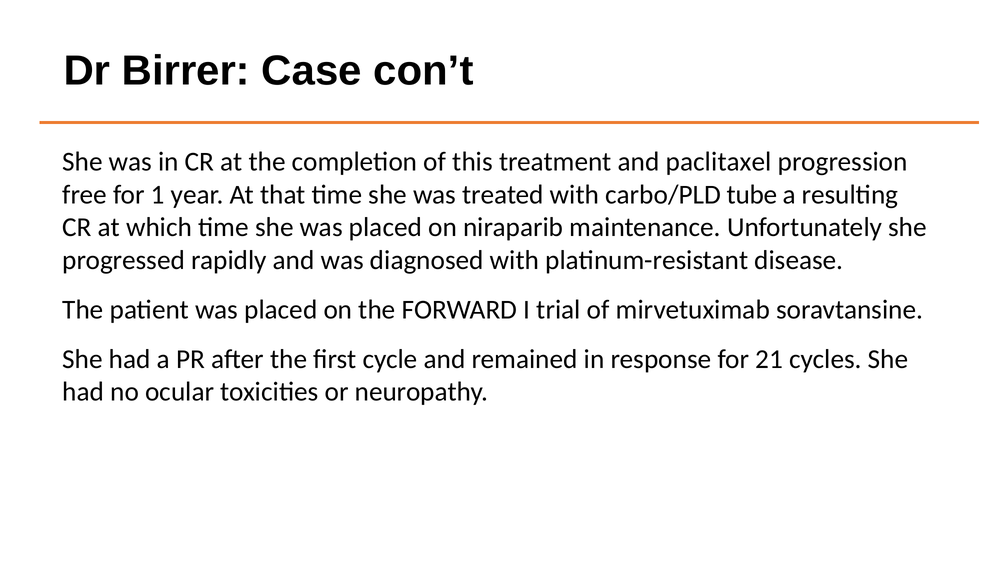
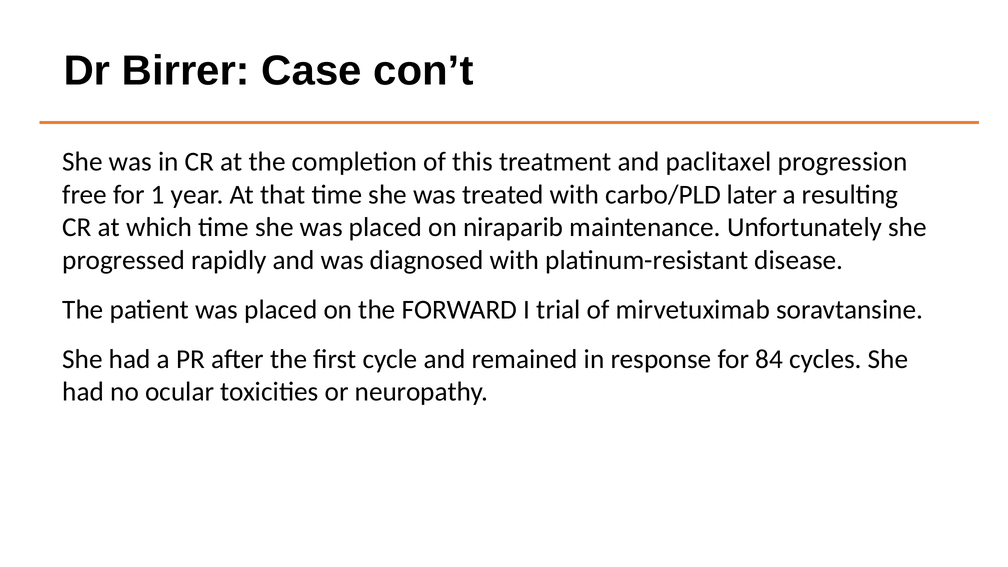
tube: tube -> later (752, 195)
21: 21 -> 84 (769, 359)
